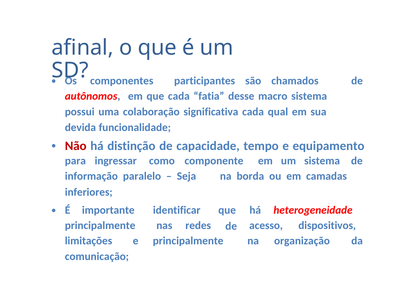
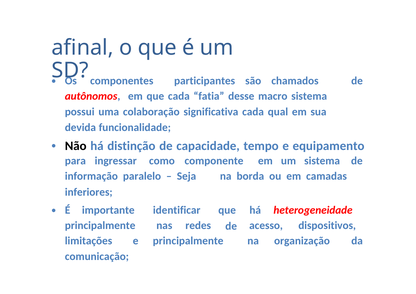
Não colour: red -> black (76, 146)
